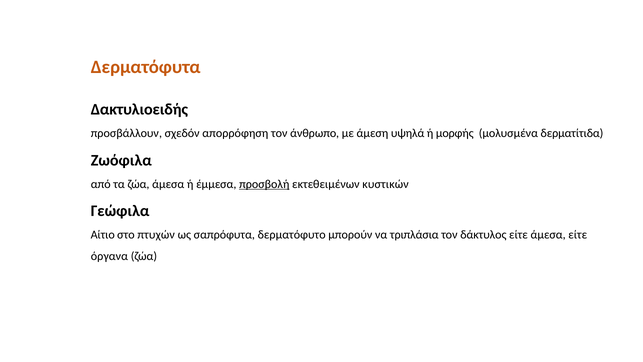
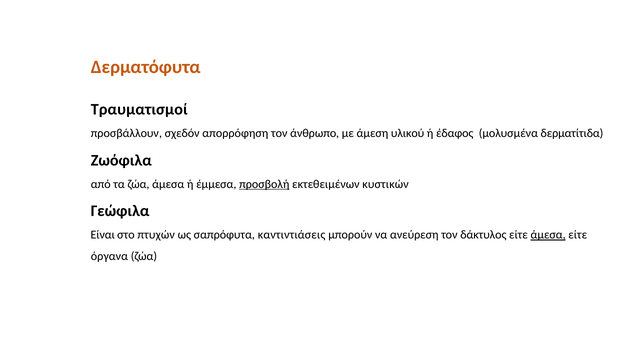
Δακτυλιοειδής: Δακτυλιοειδής -> Τραυματισμοί (139, 109)
υψηλά: υψηλά -> υλικού (408, 133)
μορφής: μορφής -> έδαφος (455, 133)
Αίτιο: Αίτιο -> Είναι (103, 235)
δερματόφυτο: δερματόφυτο -> καντιντιάσεις (292, 235)
τριπλάσια: τριπλάσια -> ανεύρεση (414, 235)
άμεσα underline: none -> present (548, 235)
